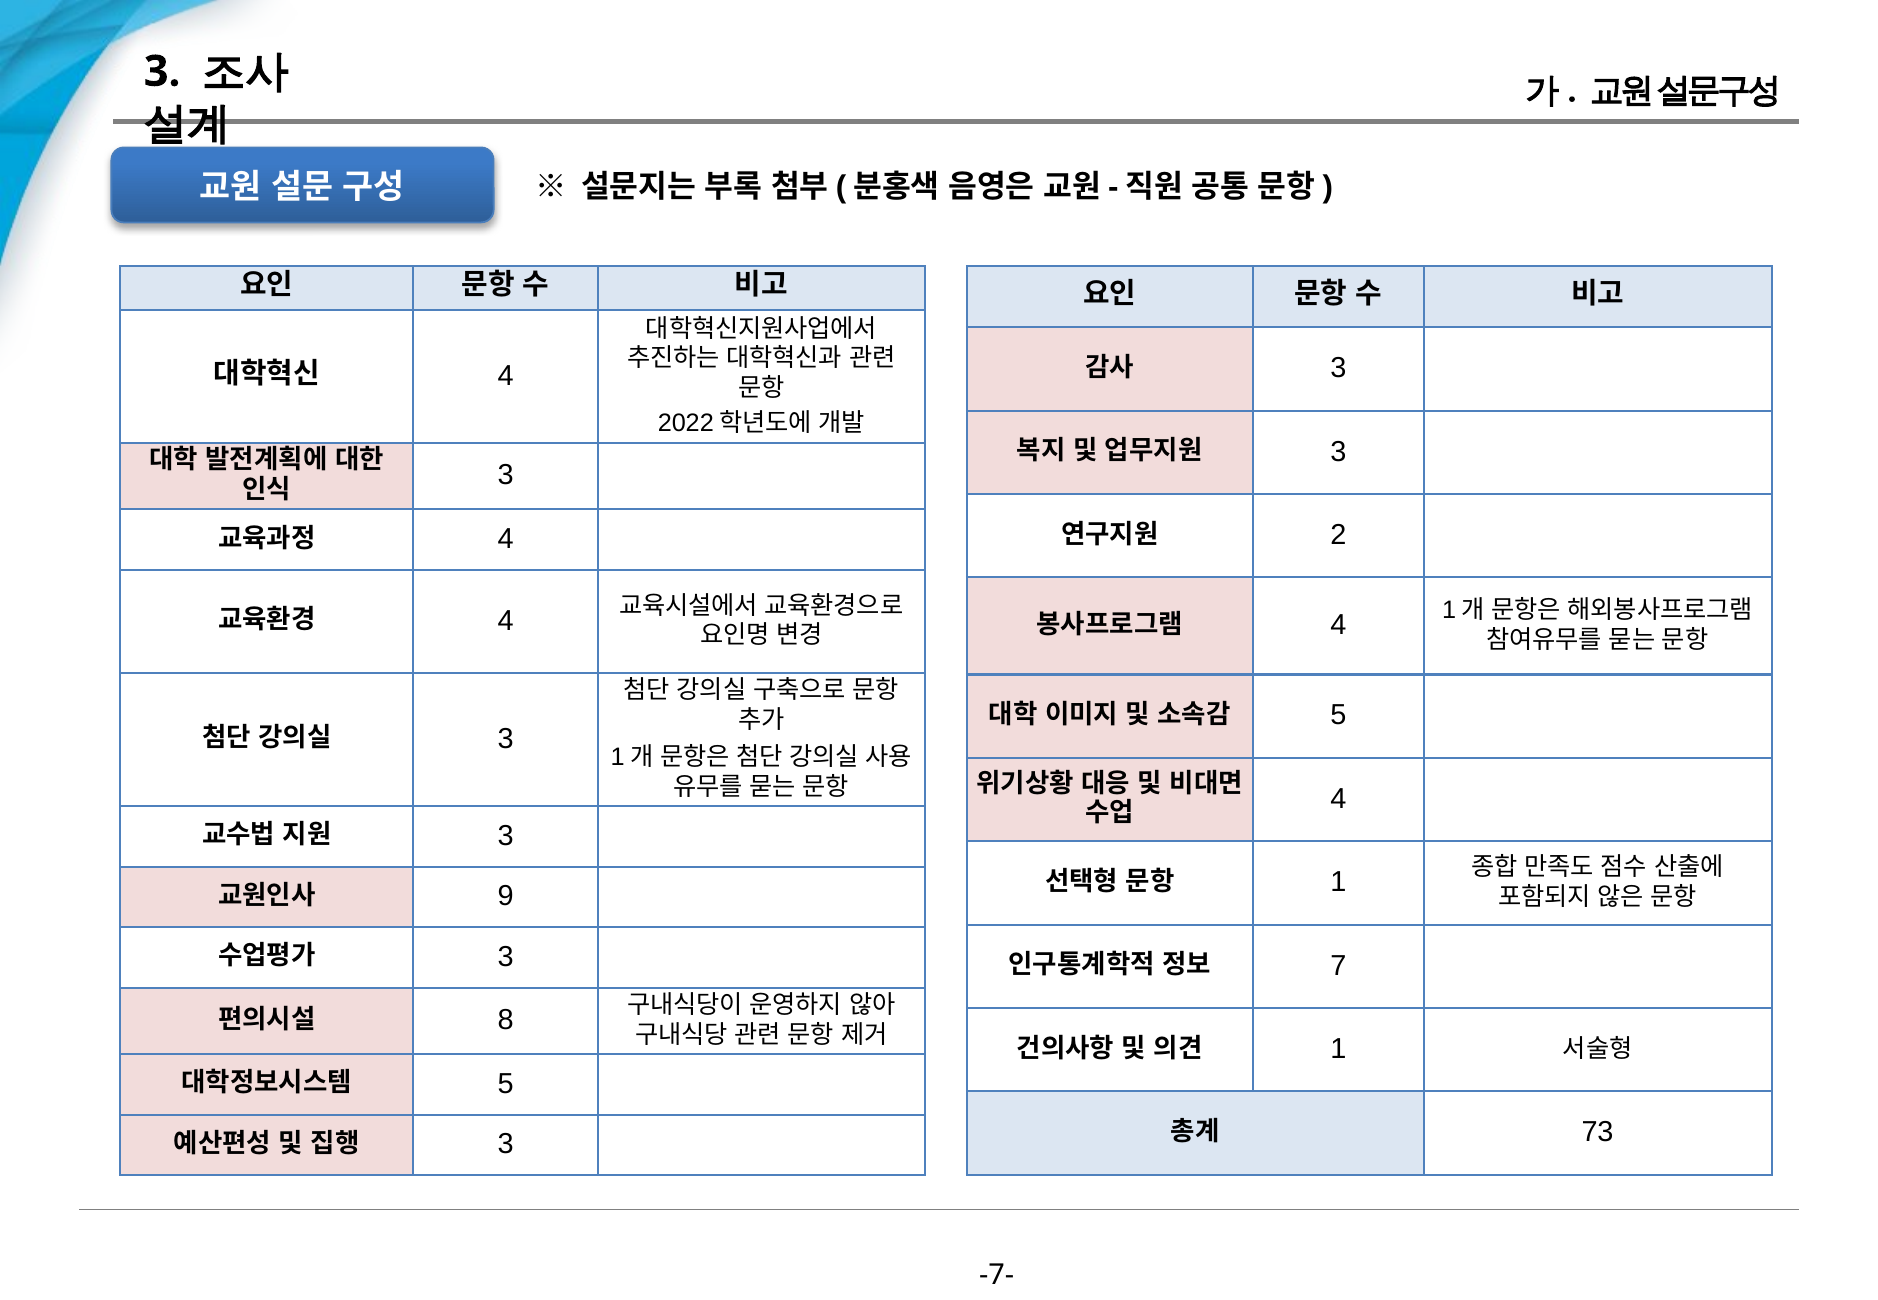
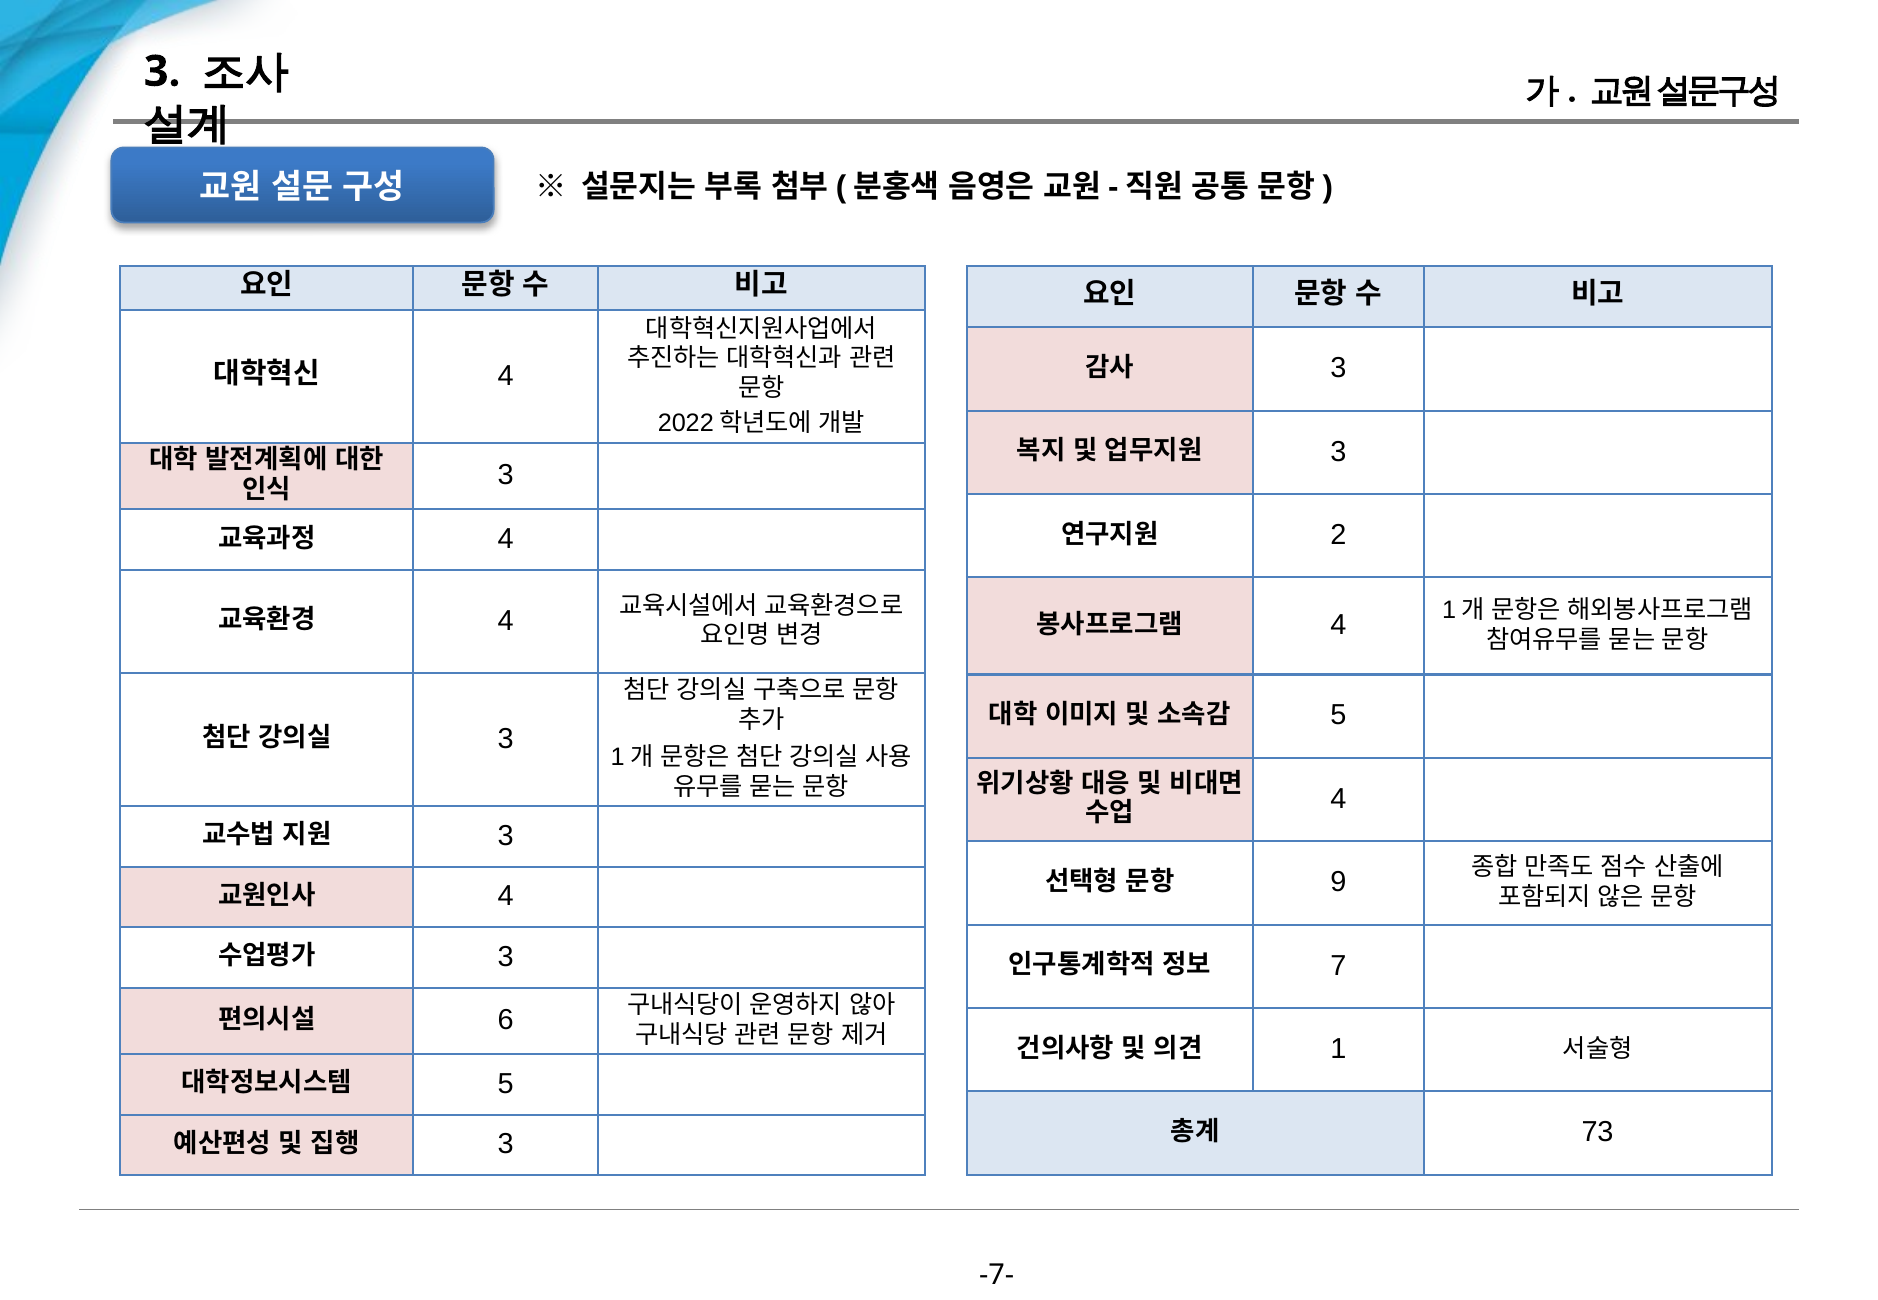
1: 1 -> 9 (1338, 882)
9: 9 -> 4 (506, 896)
8: 8 -> 6 (506, 1020)
